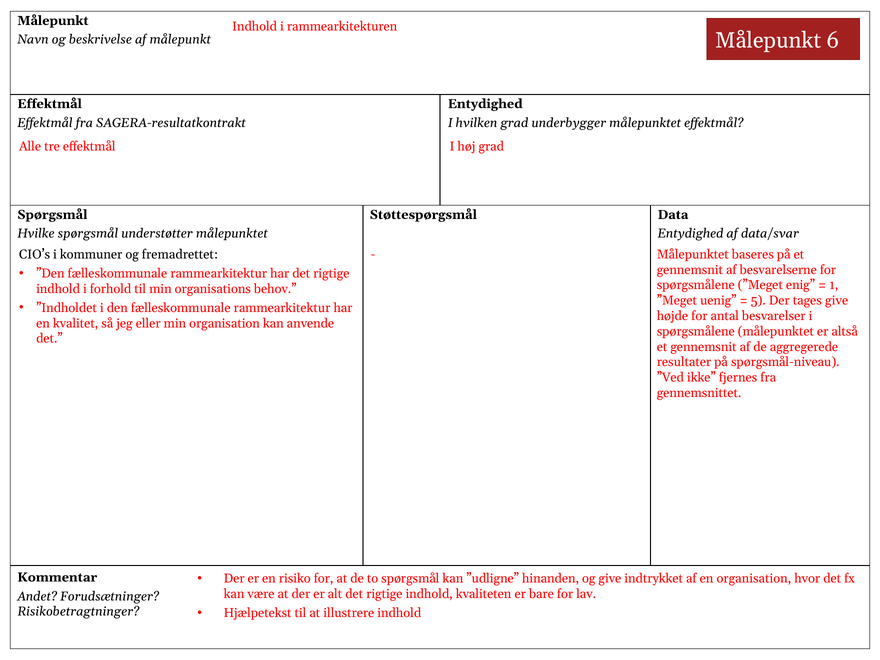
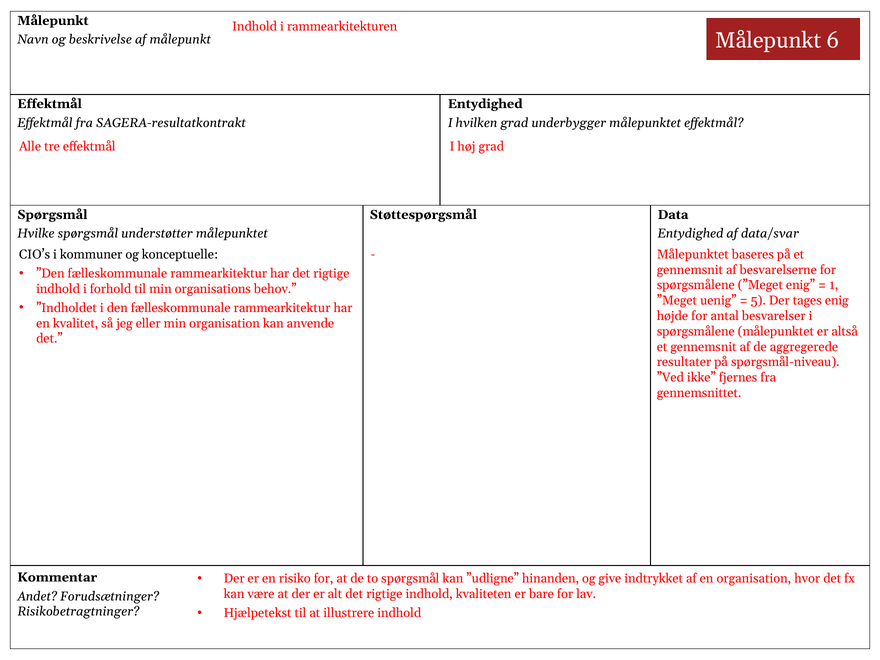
fremadrettet: fremadrettet -> konceptuelle (180, 255)
tages give: give -> enig (837, 301)
